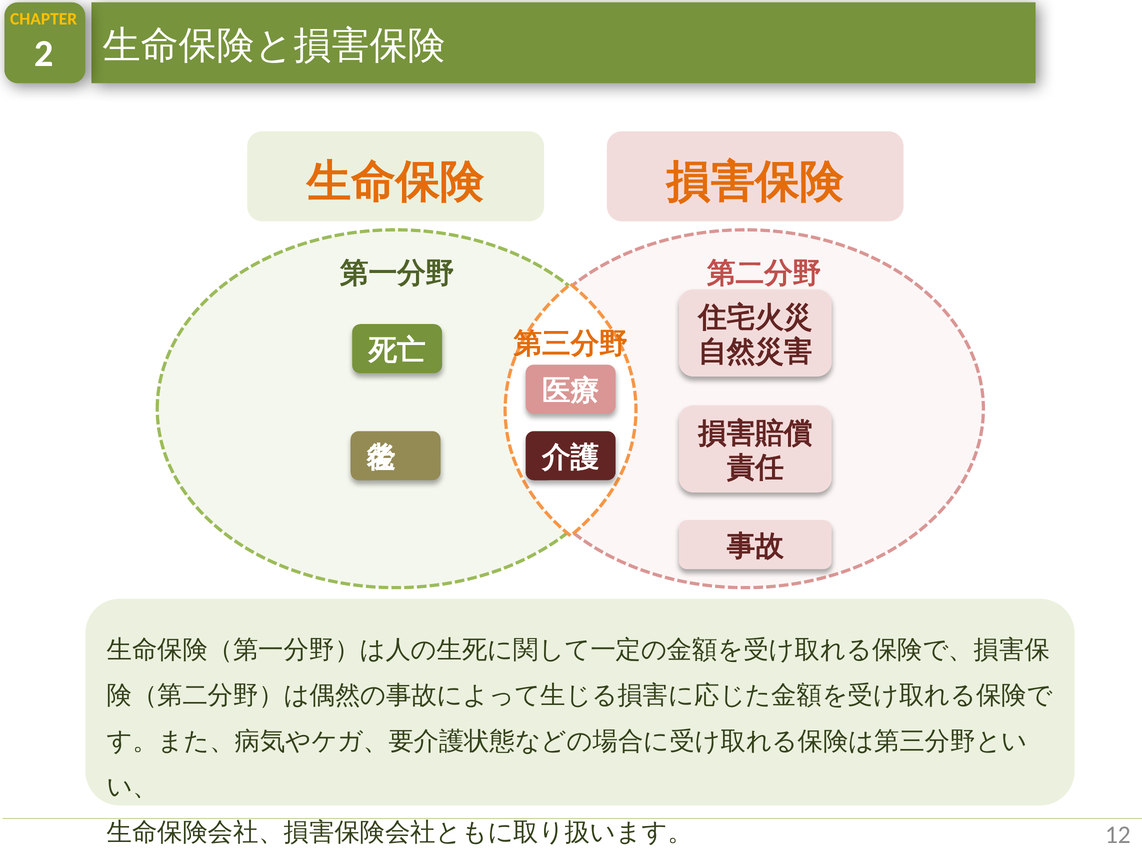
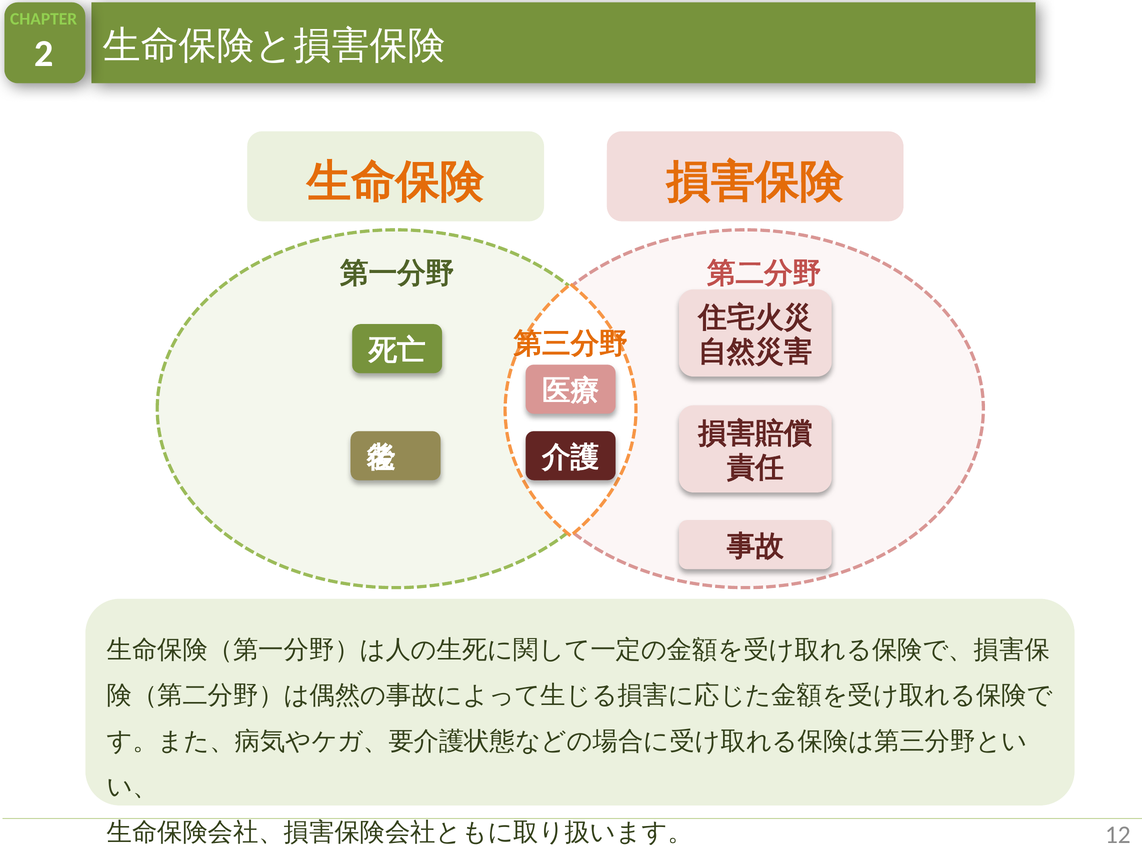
CHAPTER colour: yellow -> light green (44, 19)
